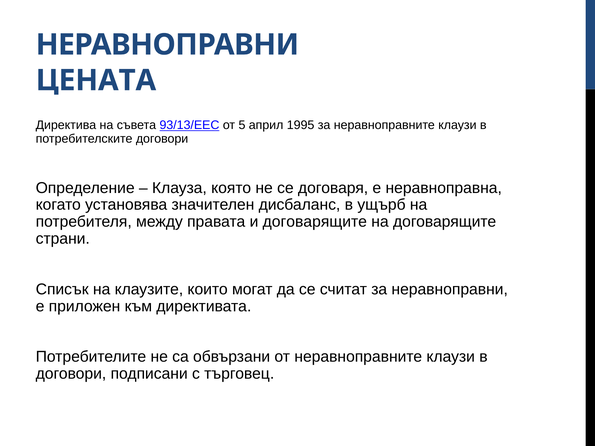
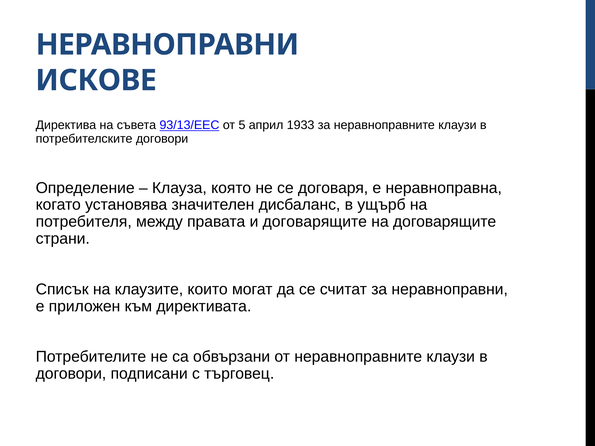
ЦЕНАТА: ЦЕНАТА -> ИСКОВЕ (96, 80)
1995: 1995 -> 1933 (301, 125)
